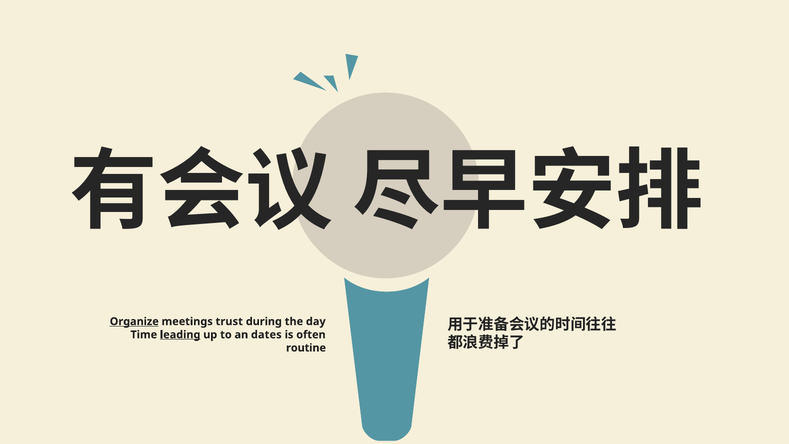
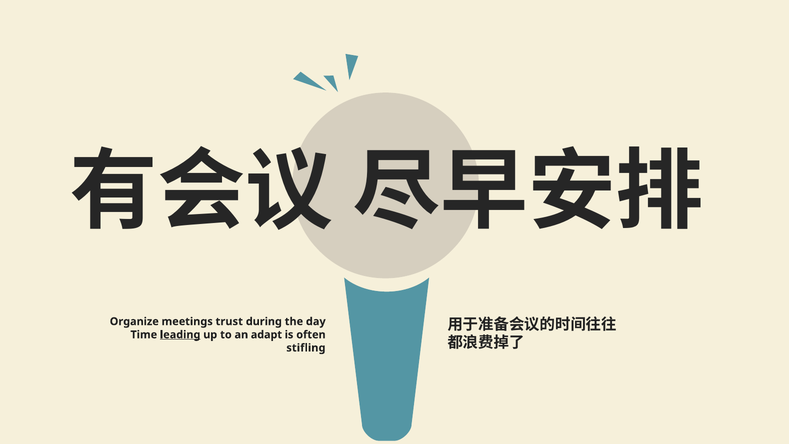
Organize underline: present -> none (134, 321)
dates: dates -> adapt (266, 335)
routine: routine -> stifling (306, 348)
